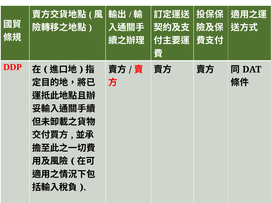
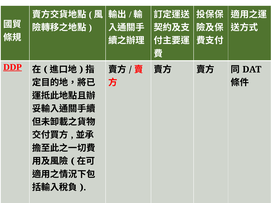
DDP underline: none -> present (13, 67)
